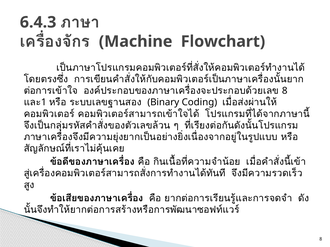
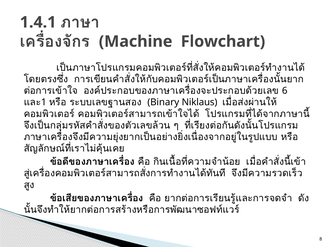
6.4.3: 6.4.3 -> 1.4.1 (38, 22)
8: 8 -> 6 (285, 91)
Coding: Coding -> Niklaus (200, 103)
